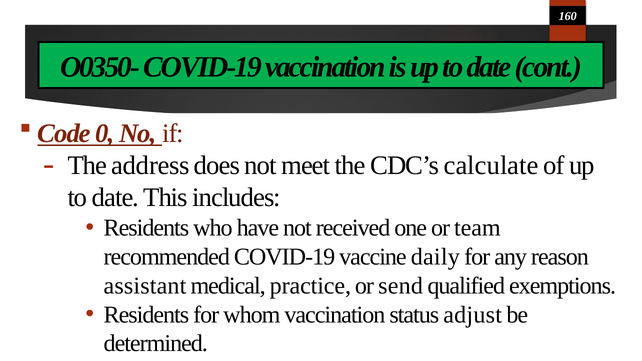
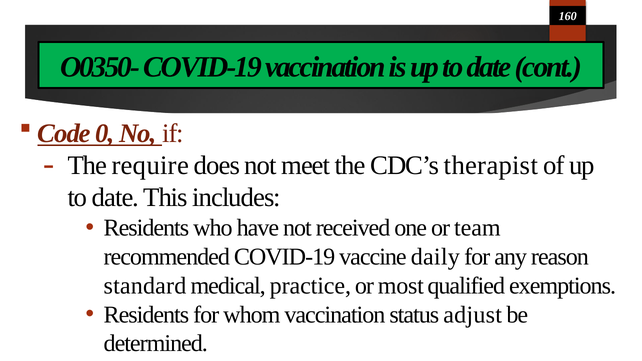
address: address -> require (150, 166)
calculate: calculate -> therapist (491, 166)
assistant: assistant -> standard (145, 286)
send: send -> most (401, 286)
